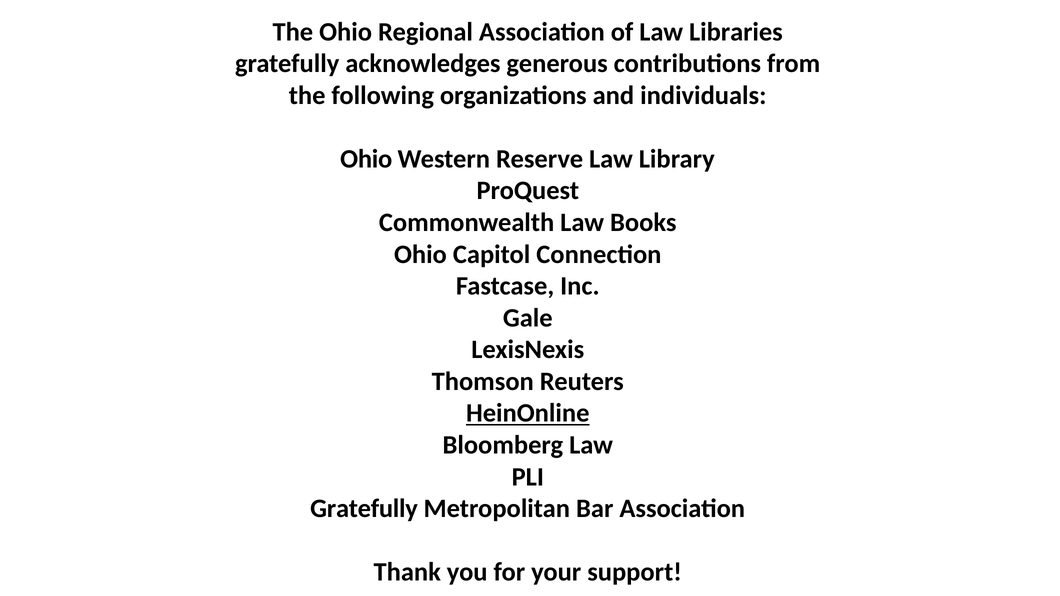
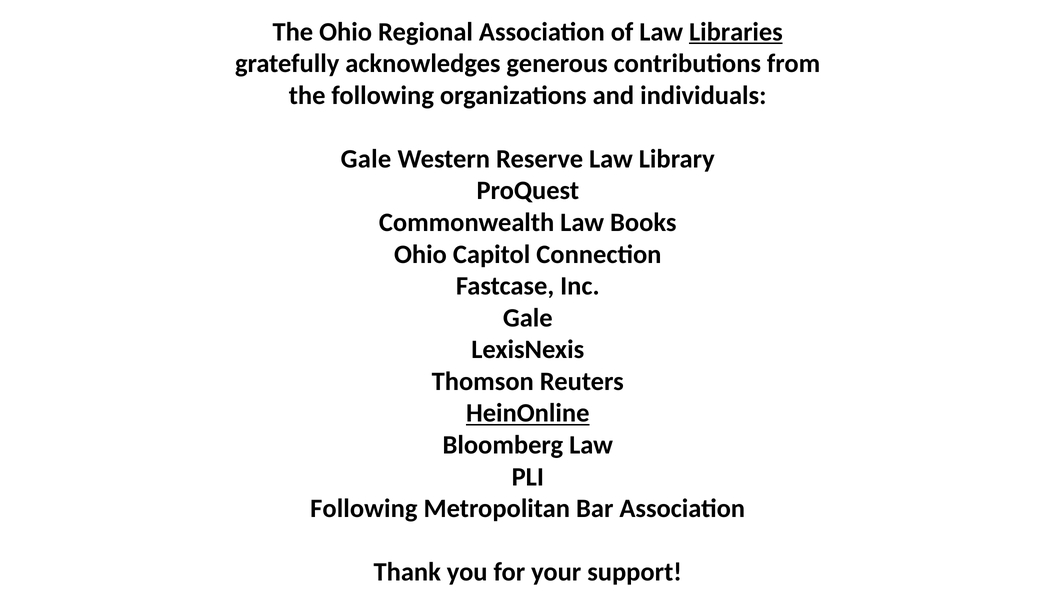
Libraries underline: none -> present (736, 32)
Ohio: Ohio -> Gale (366, 159)
Gratefully: Gratefully -> Following (364, 509)
